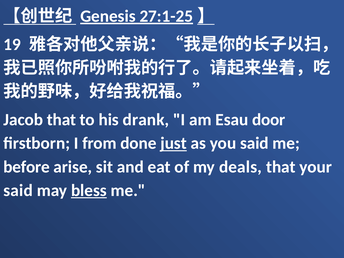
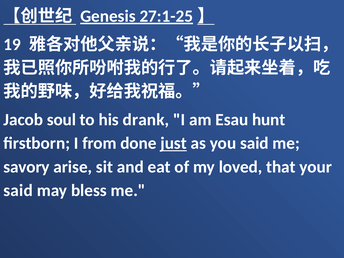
Jacob that: that -> soul (61, 120)
door: door -> hunt (269, 120)
before: before -> savory (27, 167)
deals: deals -> loved (241, 167)
bless underline: present -> none (89, 190)
